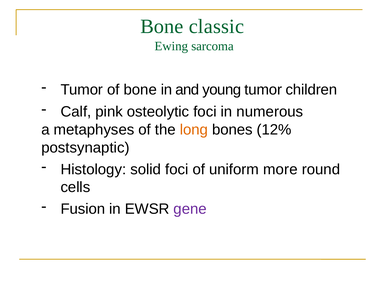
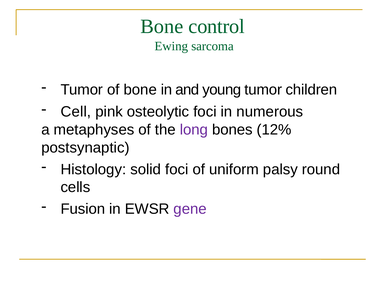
classic: classic -> control (217, 27)
Calf: Calf -> Cell (76, 112)
long colour: orange -> purple (194, 130)
more: more -> palsy (280, 170)
